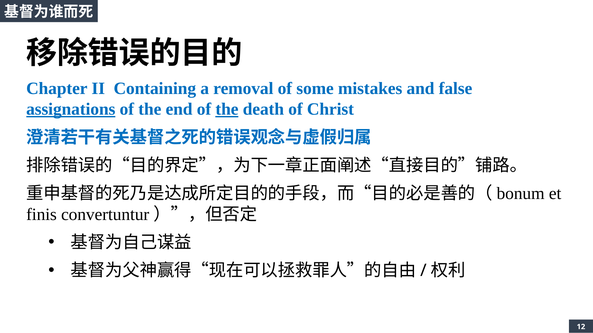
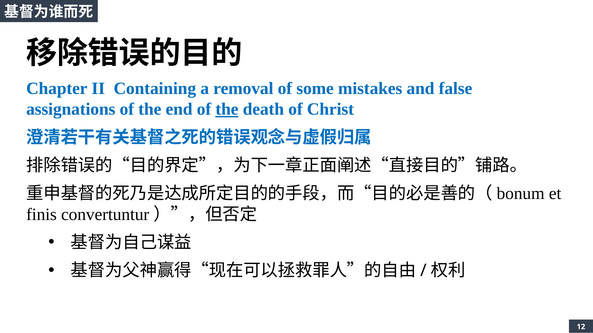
assignations underline: present -> none (71, 109)
